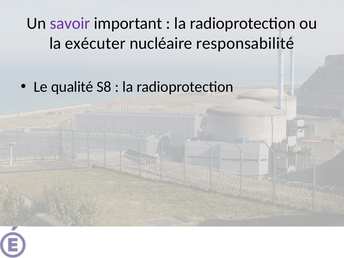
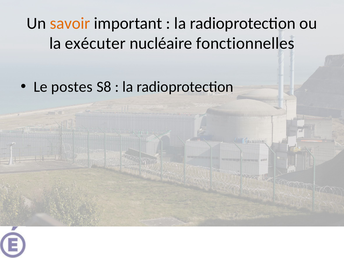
savoir colour: purple -> orange (70, 23)
responsabilité: responsabilité -> fonctionnelles (245, 43)
qualité: qualité -> postes (72, 87)
